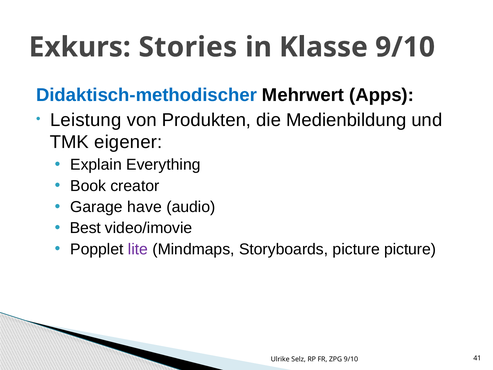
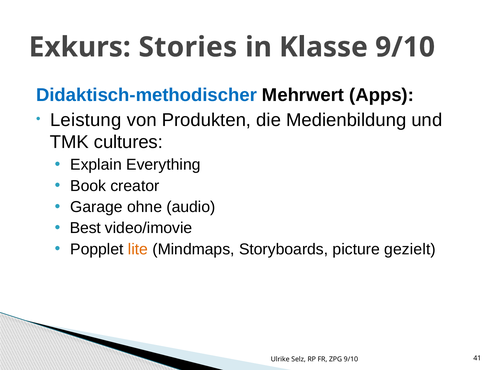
eigener: eigener -> cultures (128, 142)
have: have -> ohne (145, 207)
lite colour: purple -> orange (138, 249)
picture picture: picture -> gezielt (410, 249)
